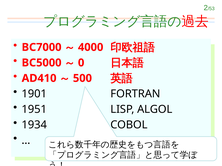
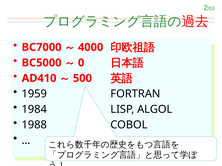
1901: 1901 -> 1959 (34, 94)
1951: 1951 -> 1984 (34, 110)
1934: 1934 -> 1988 (34, 125)
